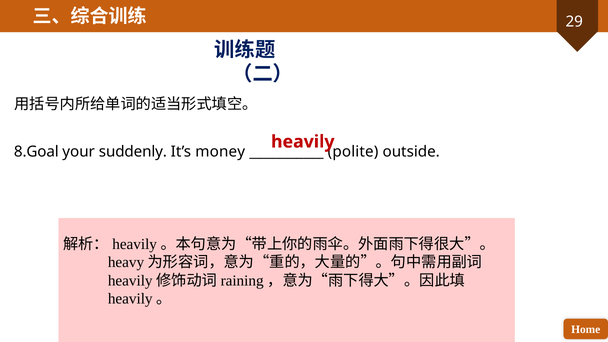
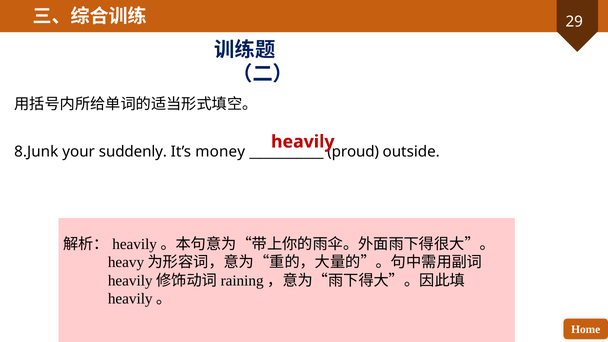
8.Goal: 8.Goal -> 8.Junk (36, 152)
polite: polite -> proud (353, 152)
